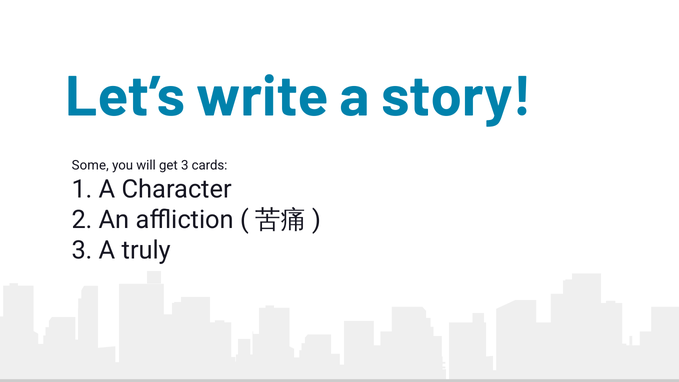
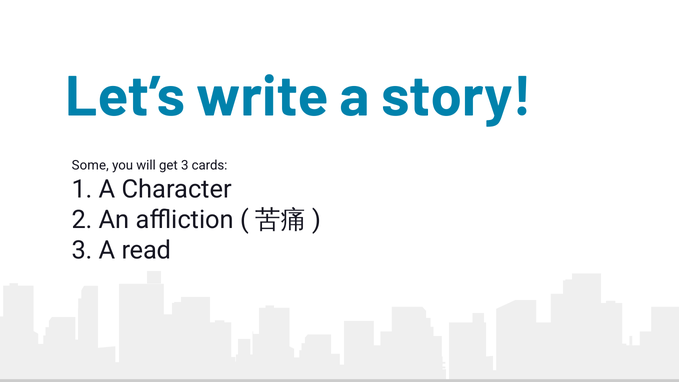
truly: truly -> read (146, 251)
